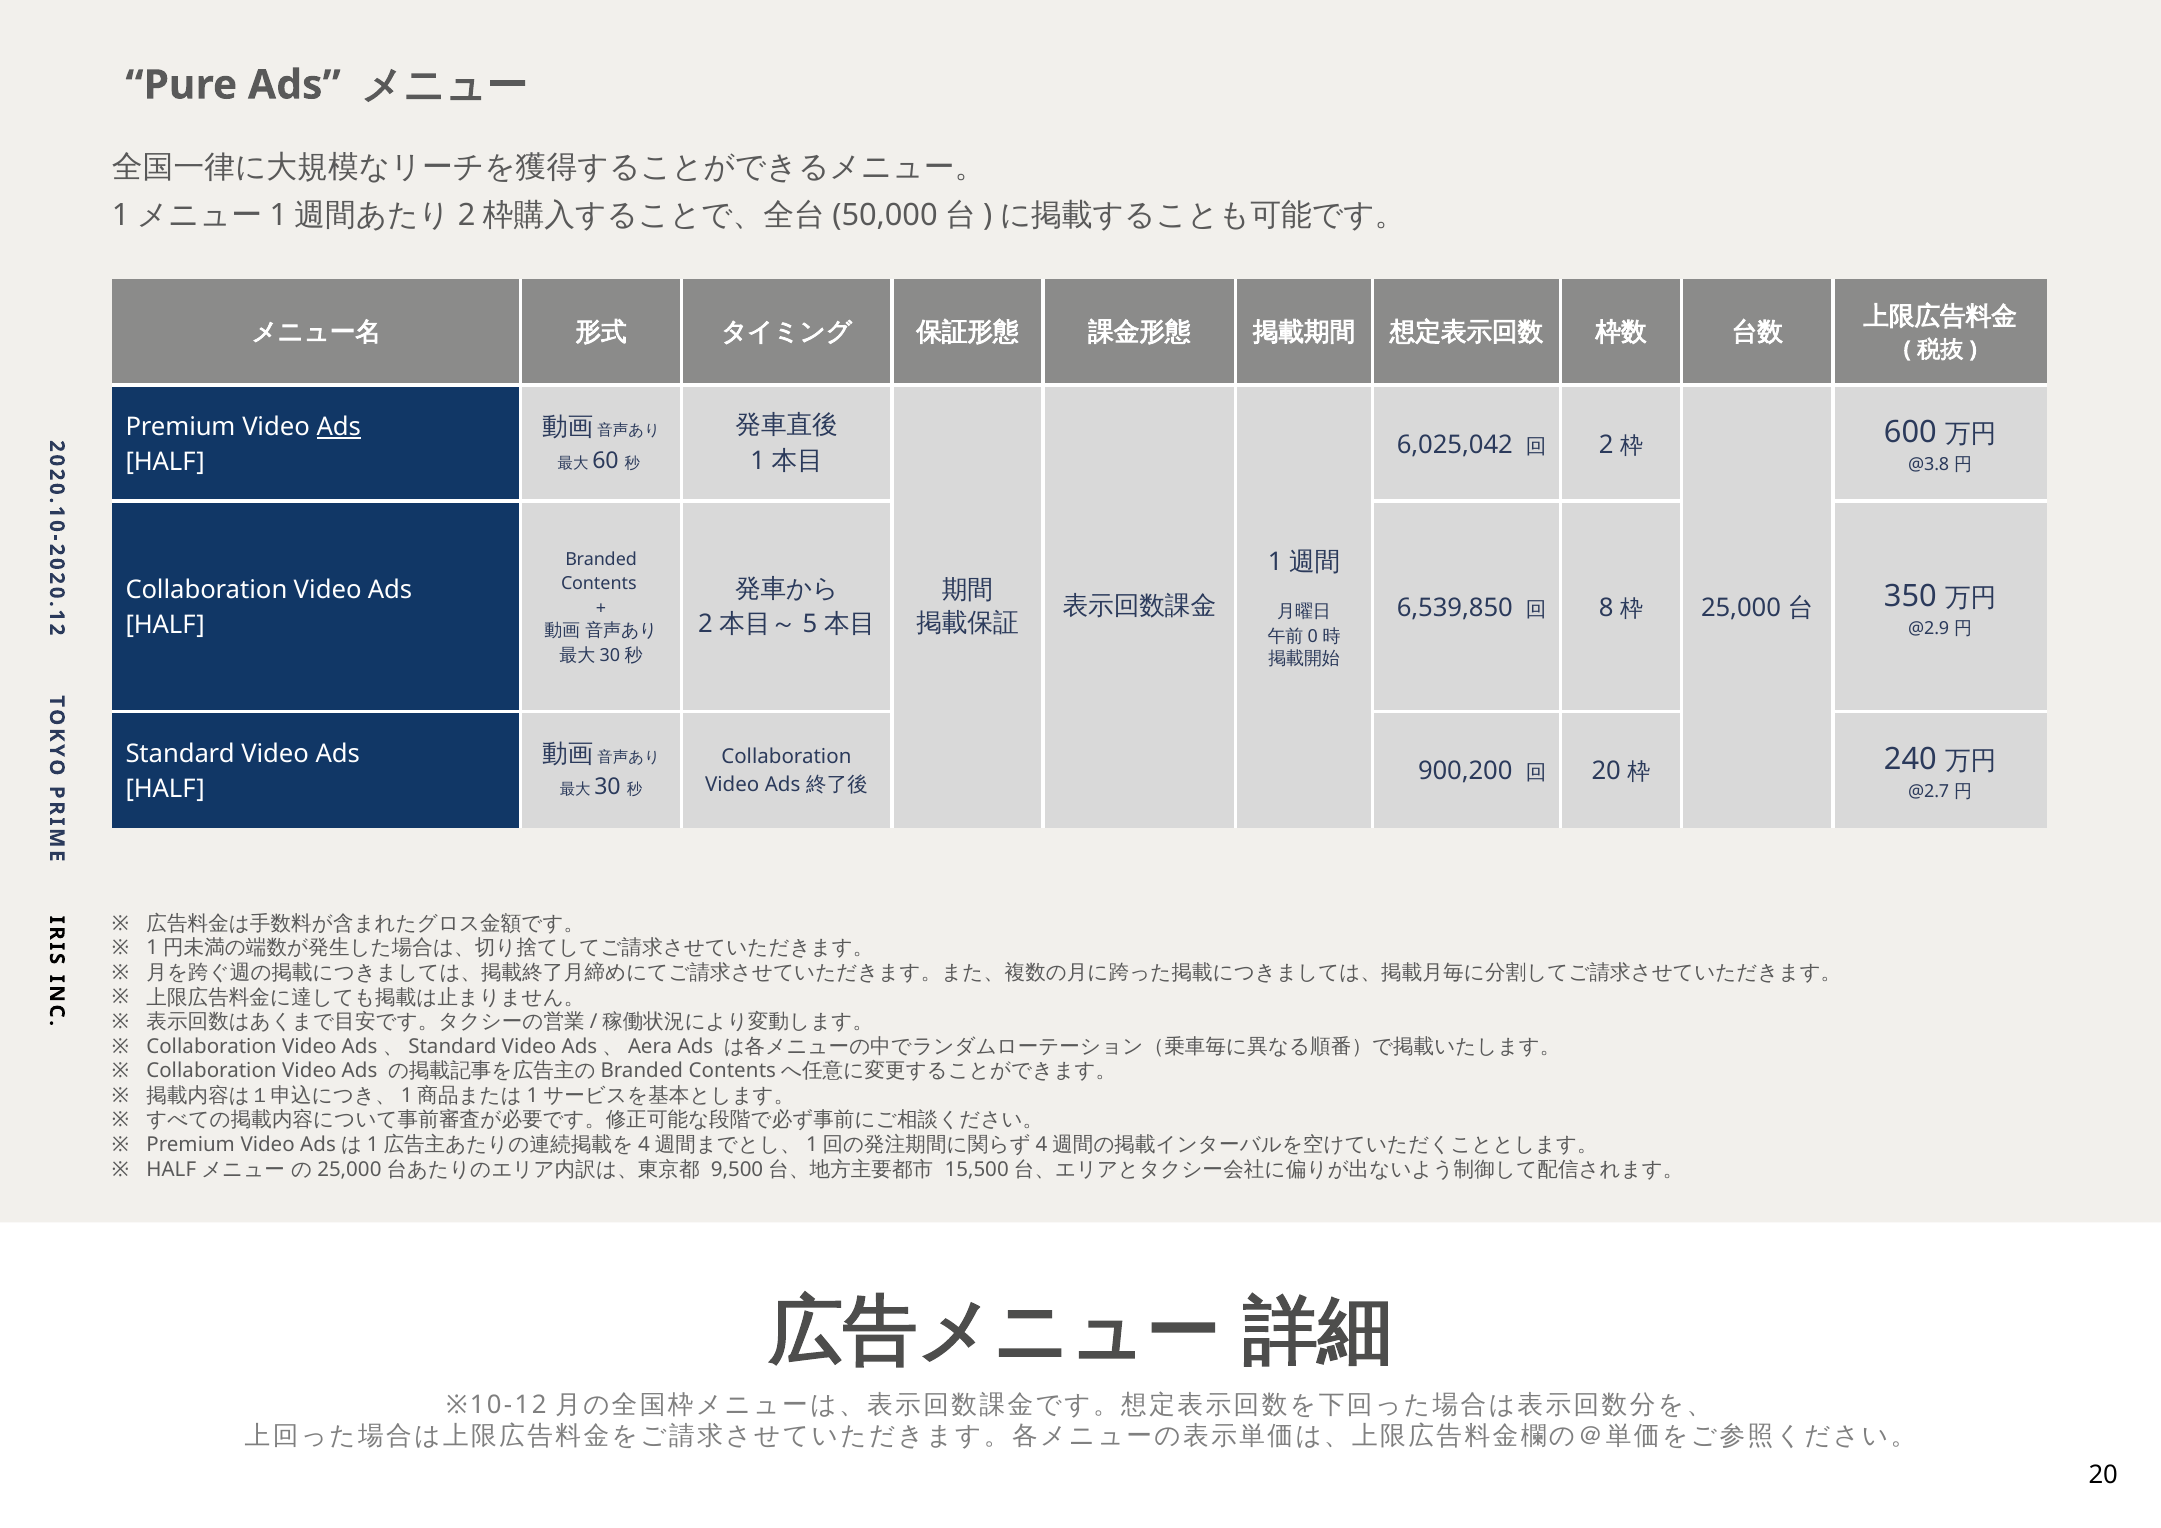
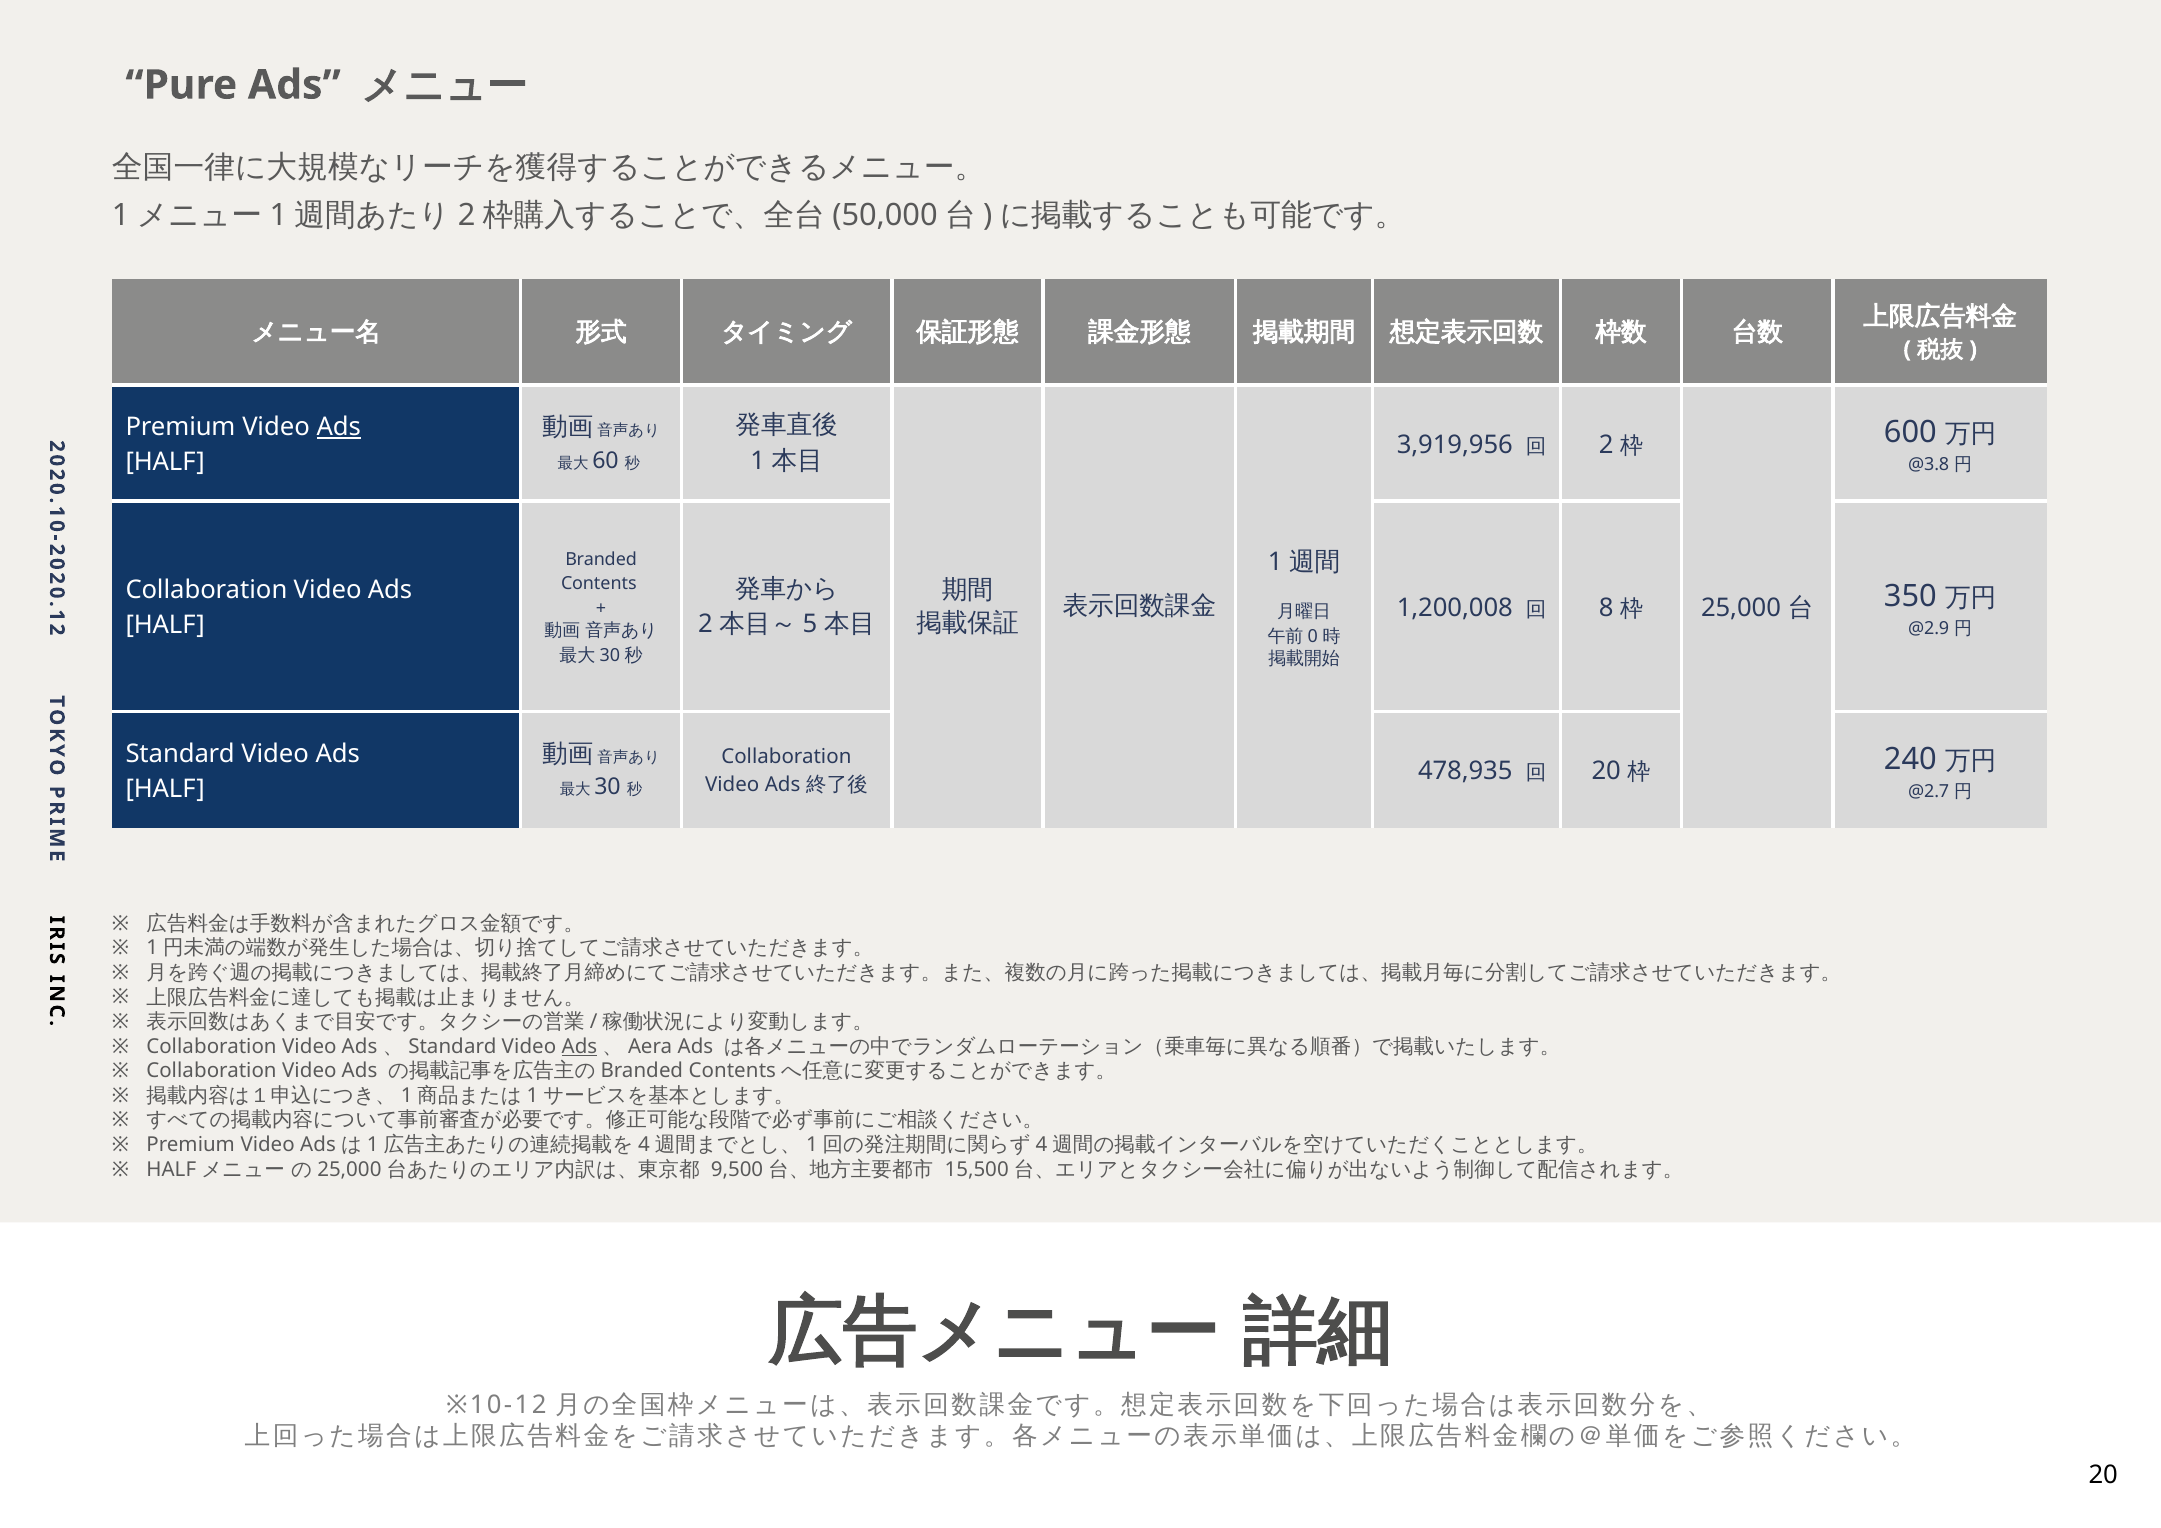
6,025,042: 6,025,042 -> 3,919,956 (1455, 445)
6,539,850: 6,539,850 -> 1,200,008 (1455, 608)
900,200: 900,200 -> 478,935 (1465, 771)
Ads underline: none -> present (579, 1046)
